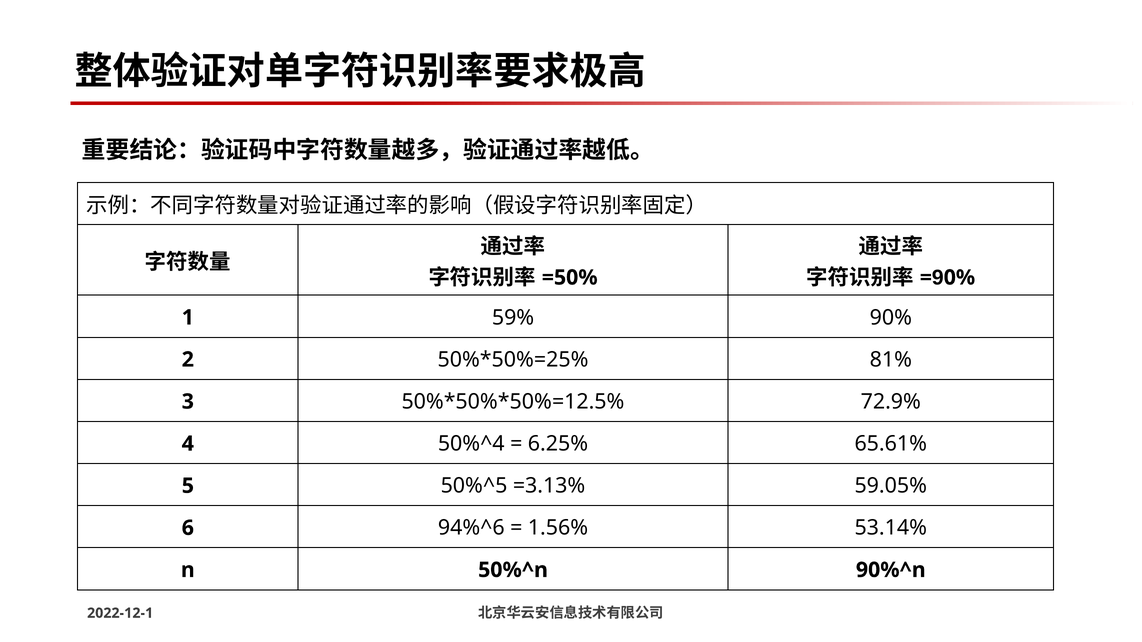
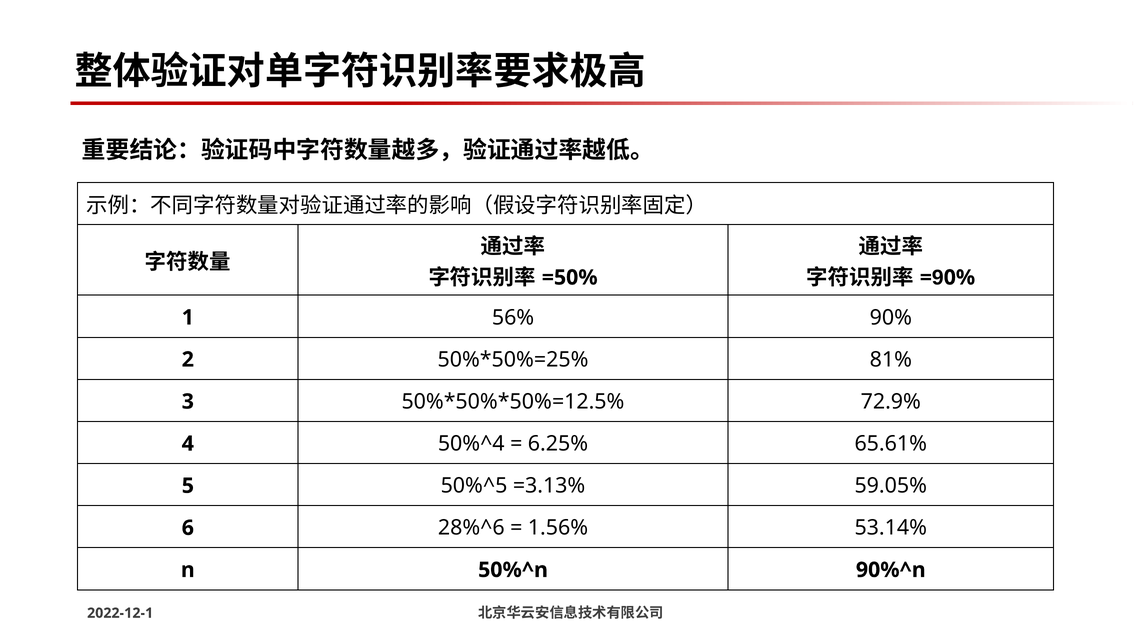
59%: 59% -> 56% (513, 318)
94%^6: 94%^6 -> 28%^6 (471, 528)
